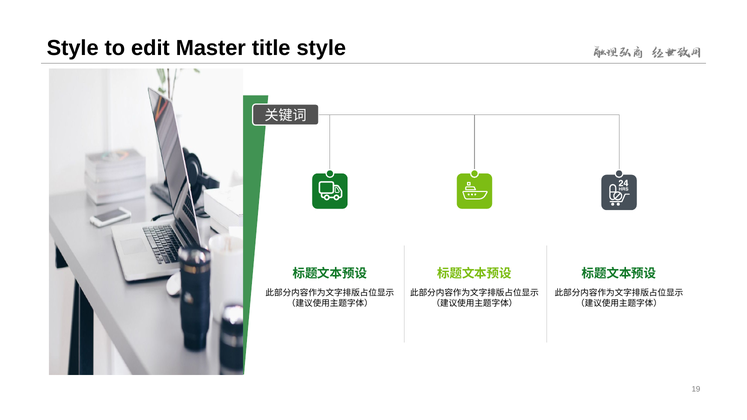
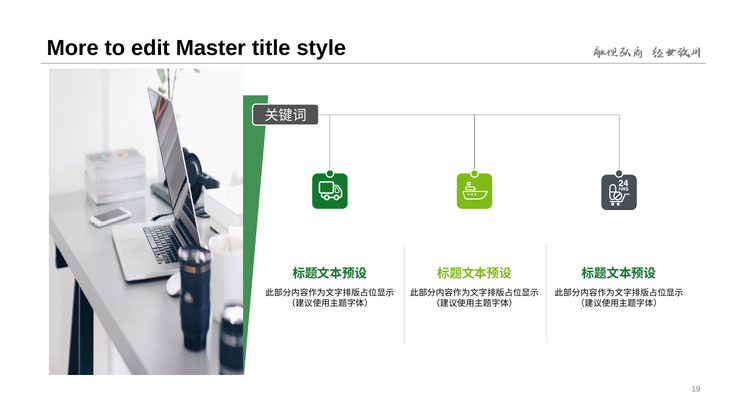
Style: Style -> More (73, 48)
